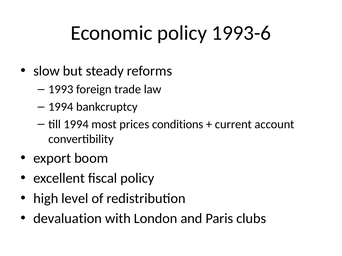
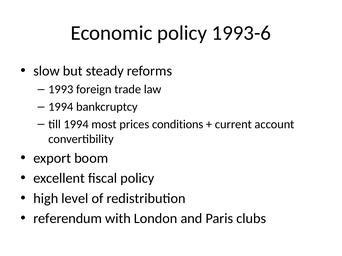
devaluation: devaluation -> referendum (68, 219)
